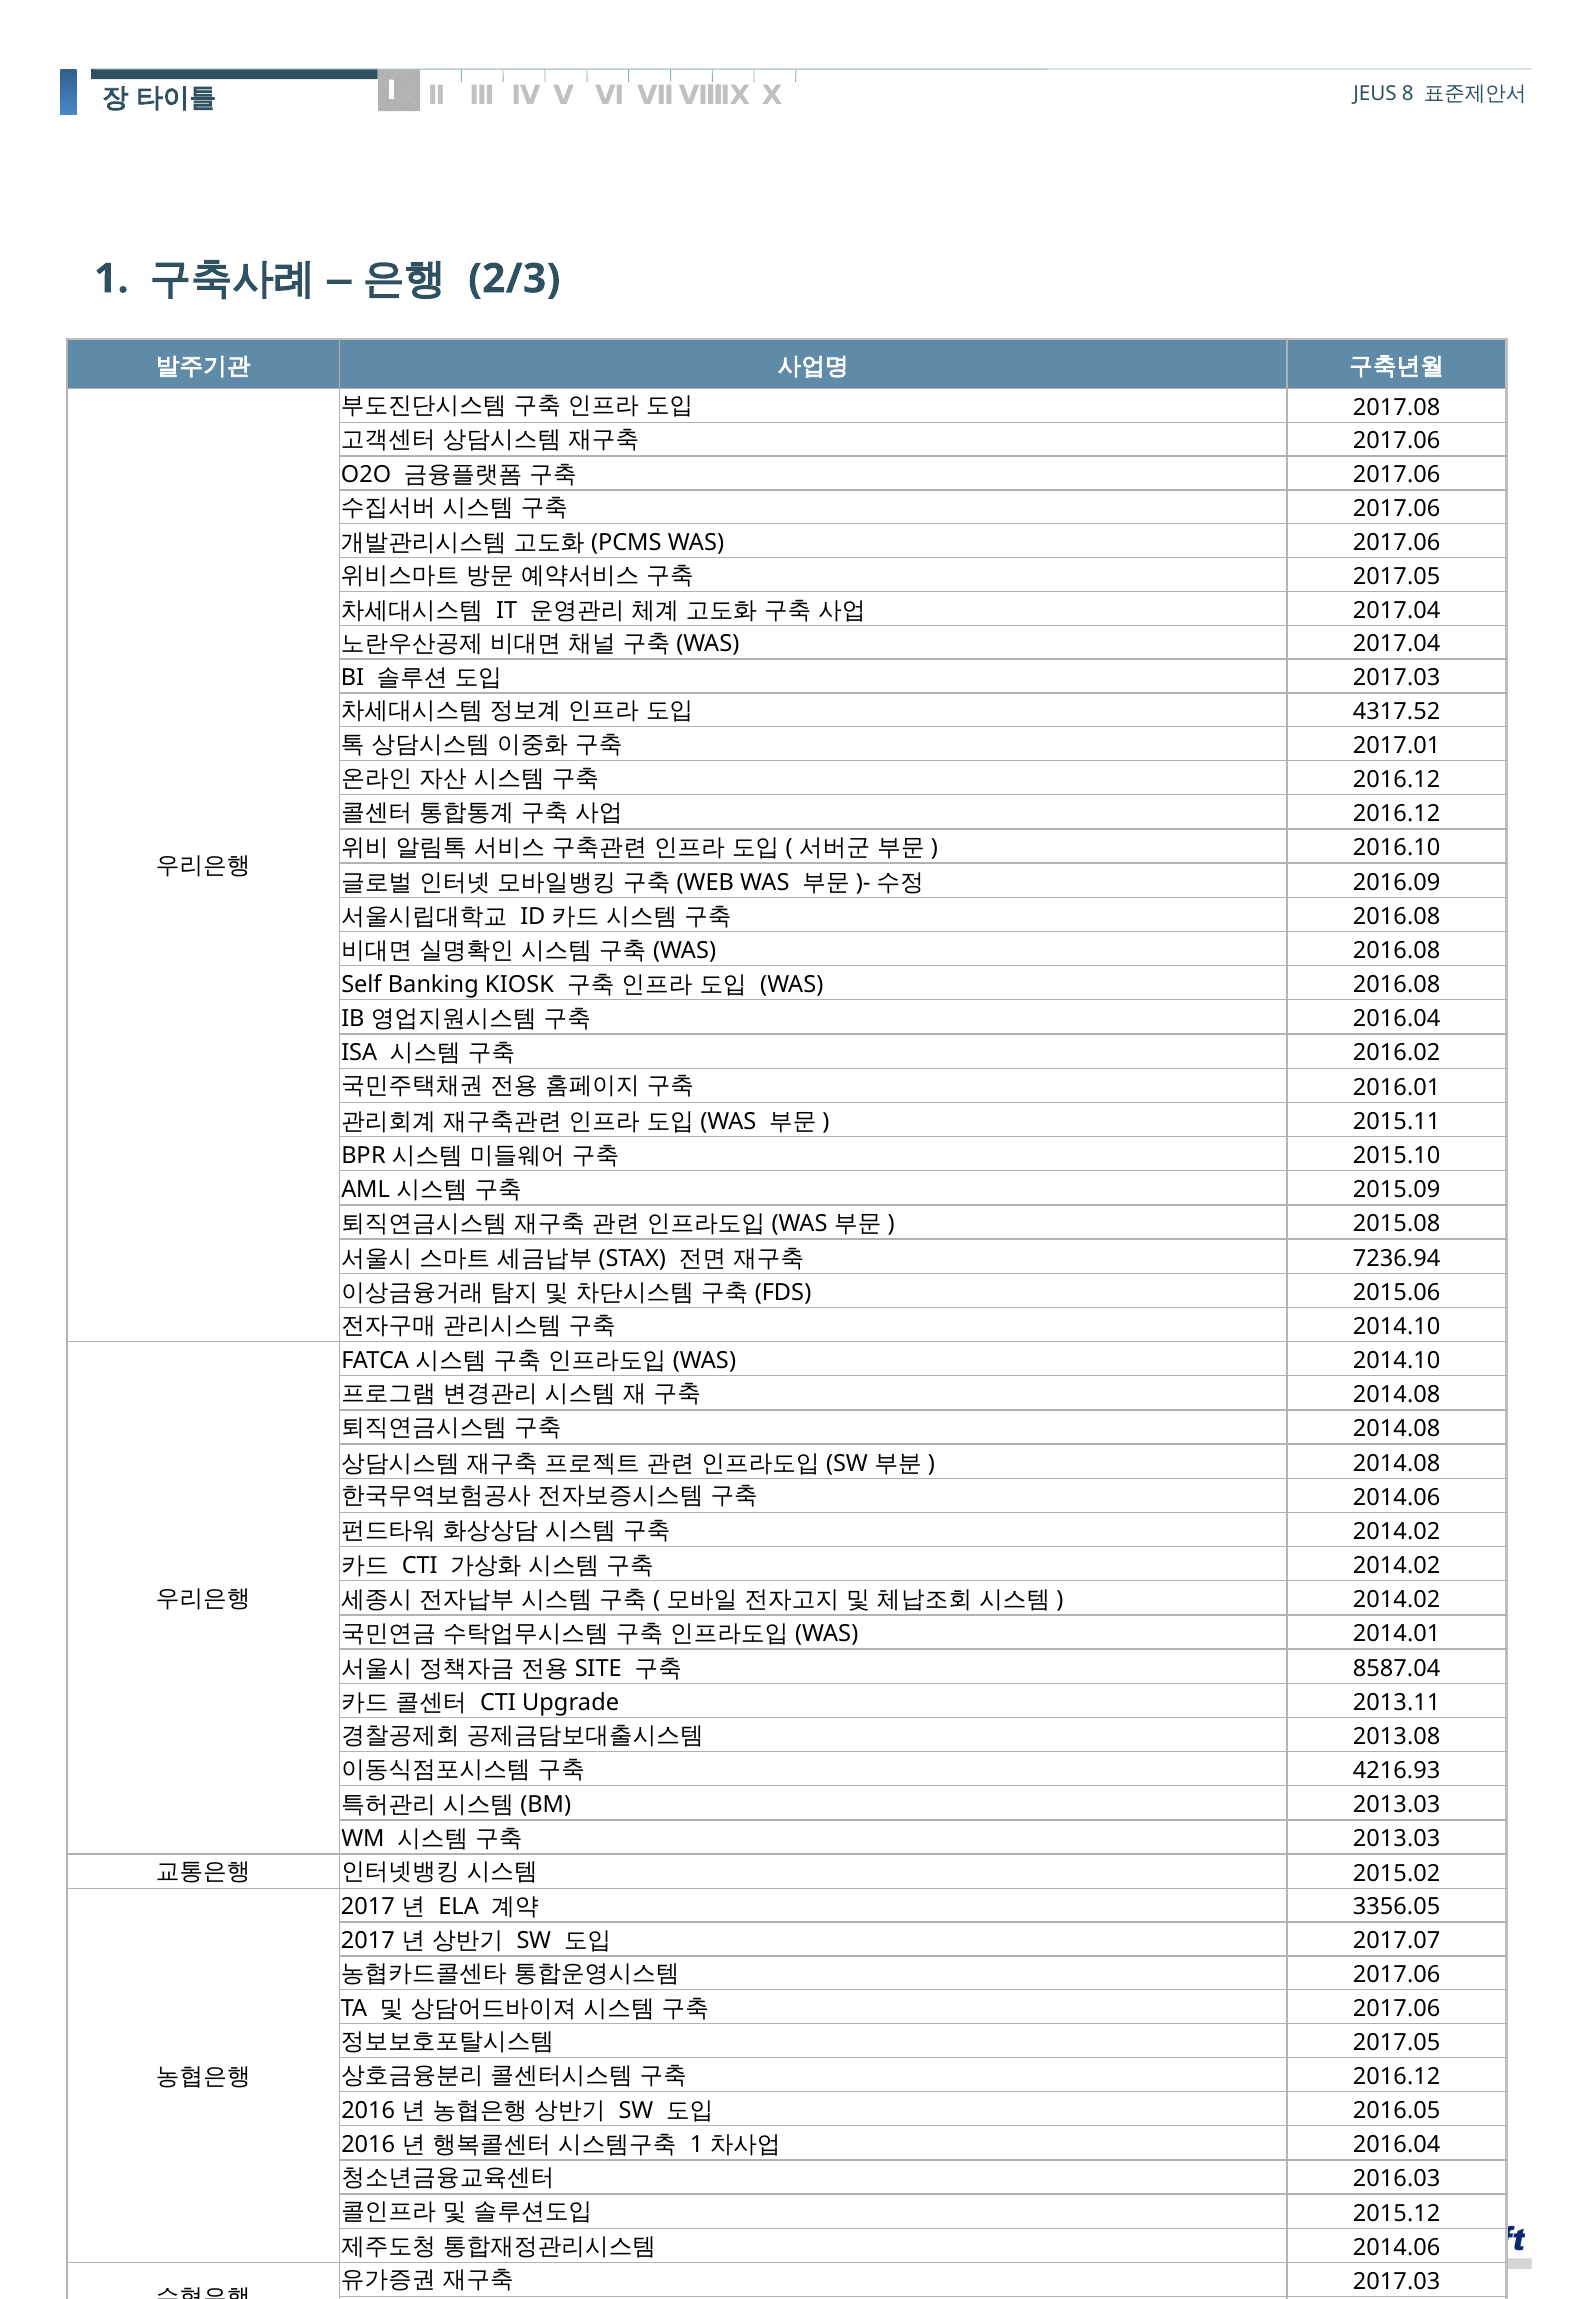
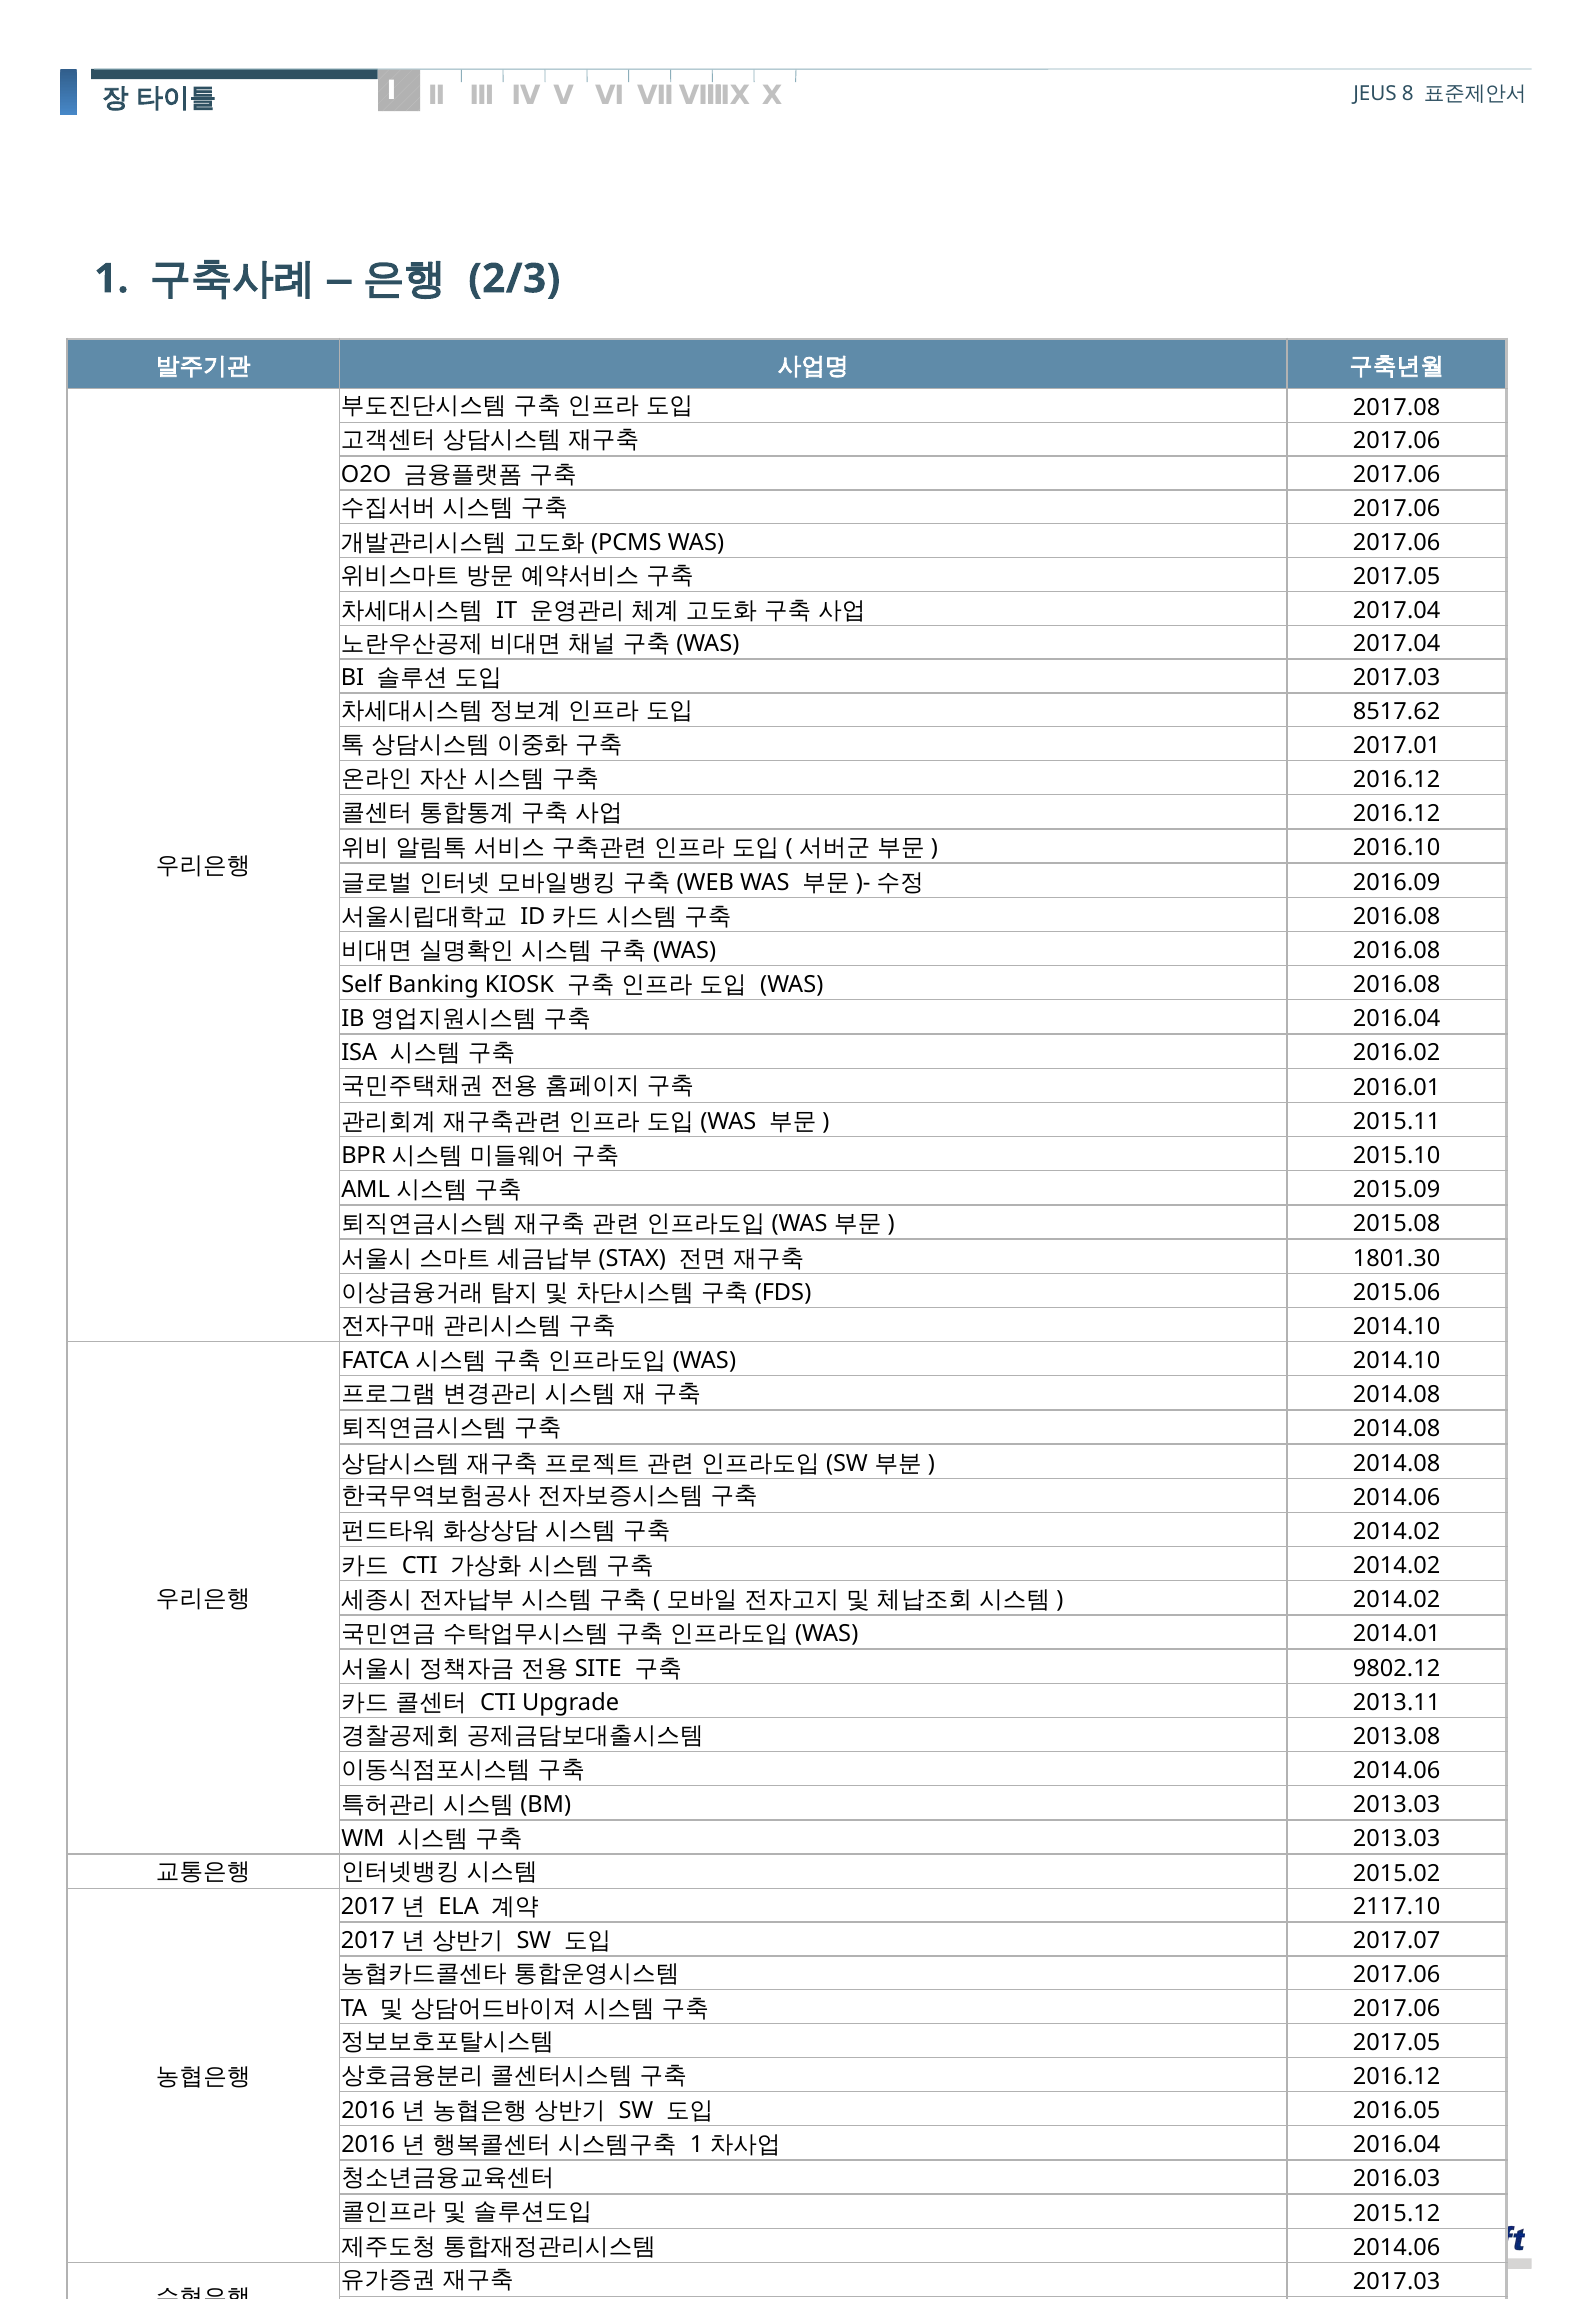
4317.52: 4317.52 -> 8517.62 (1397, 712)
7236.94: 7236.94 -> 1801.30 (1397, 1259)
8587.04: 8587.04 -> 9802.12 (1397, 1669)
4216.93: 4216.93 -> 2014.06 (1397, 1771)
3356.05: 3356.05 -> 2117.10 (1397, 1908)
